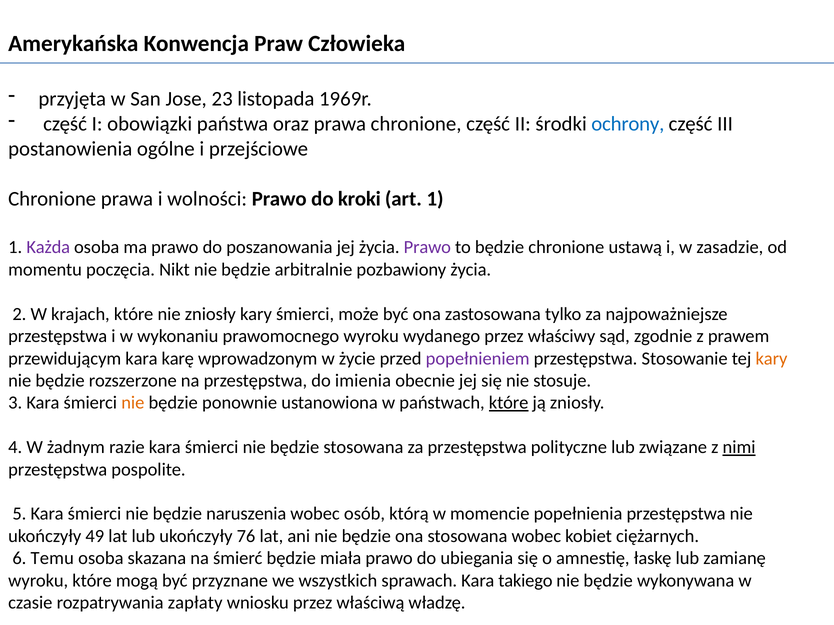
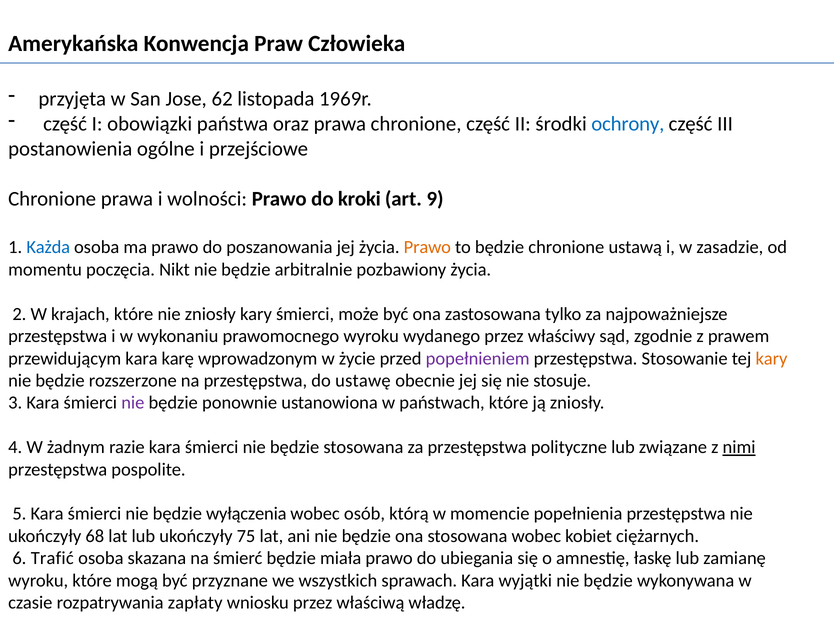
23: 23 -> 62 (222, 99)
art 1: 1 -> 9 (435, 199)
Każda colour: purple -> blue (48, 248)
Prawo colour: purple -> orange (427, 248)
imienia: imienia -> ustawę (363, 381)
nie colour: orange -> purple (133, 403)
które underline: present -> none (509, 403)
naruszenia: naruszenia -> wyłączenia (246, 514)
49: 49 -> 68 (95, 537)
76: 76 -> 75 (246, 537)
Temu: Temu -> Trafić (52, 559)
takiego: takiego -> wyjątki (525, 581)
